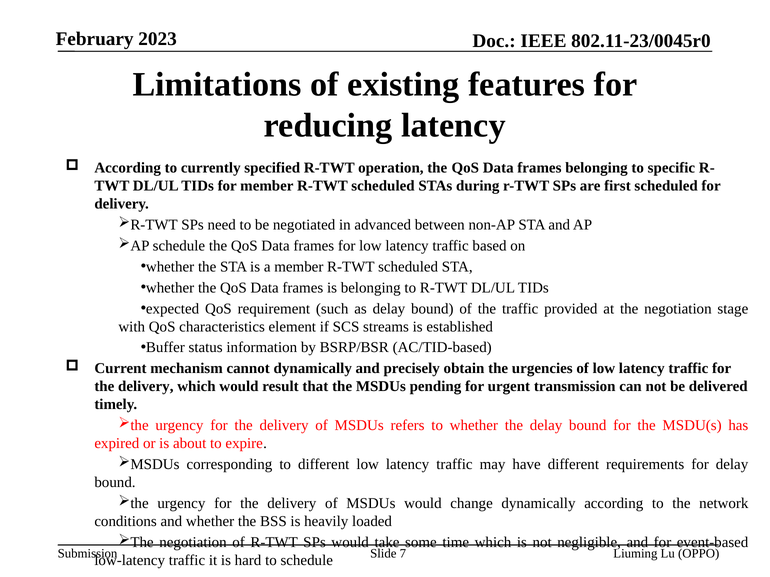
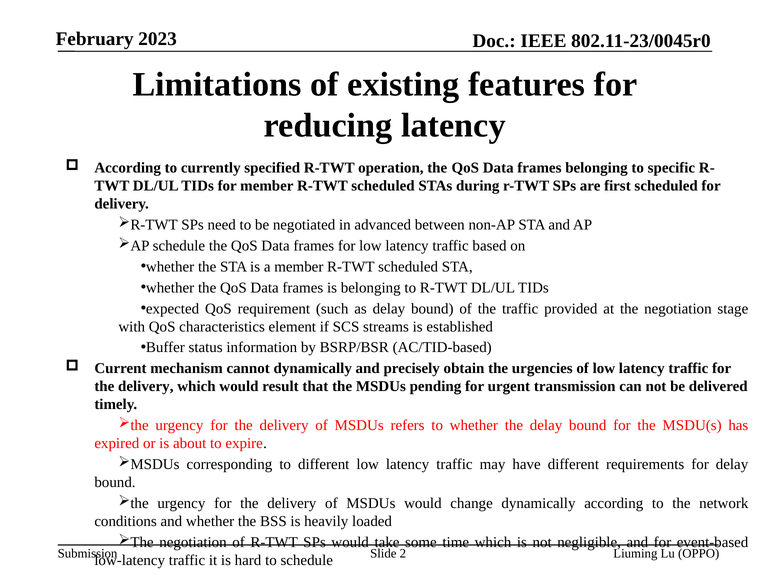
7: 7 -> 2 (403, 554)
